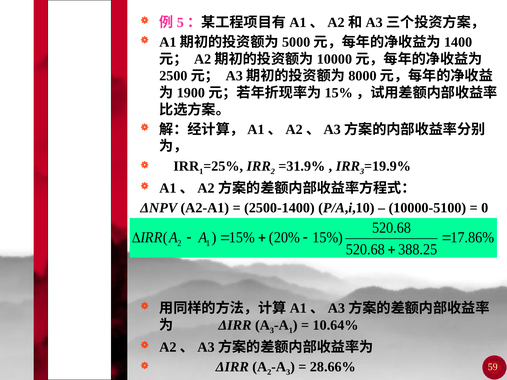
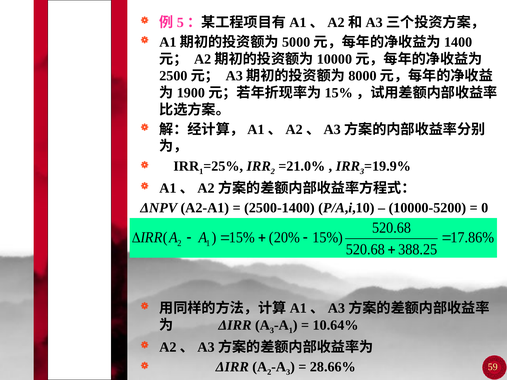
=31.9%: =31.9% -> =21.0% (302, 166)
10000-5100: 10000-5100 -> 10000-5200 (427, 208)
